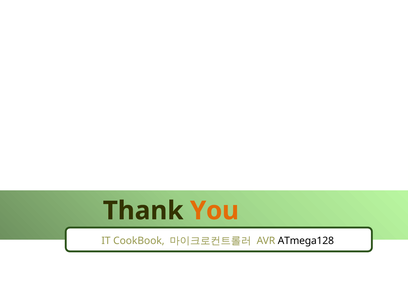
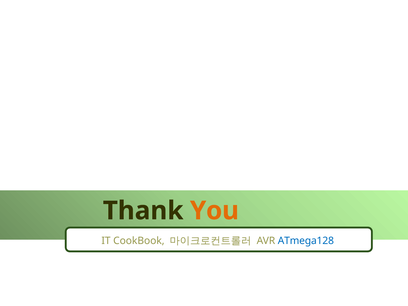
ATmega128 colour: black -> blue (306, 241)
